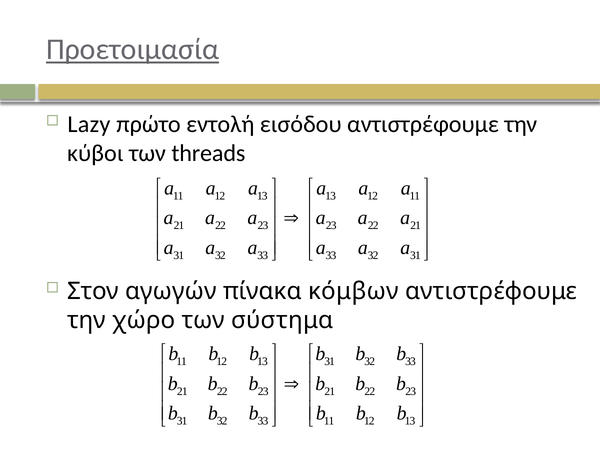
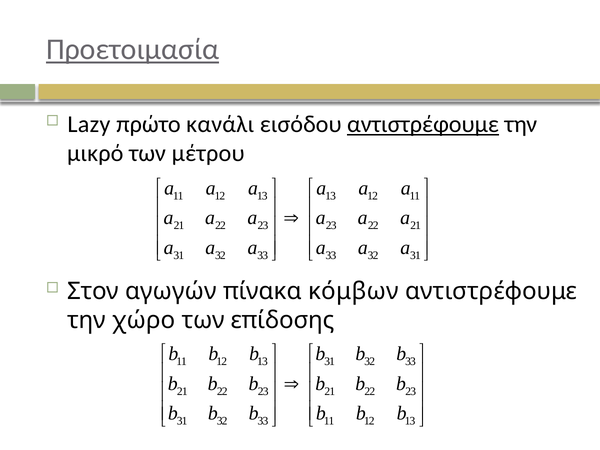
εντολή: εντολή -> κανάλι (220, 124)
αντιστρέφουμε underline: none -> present (423, 124)
κύβοι: κύβοι -> μικρό (95, 153)
threads: threads -> μέτρου (208, 153)
σύστημα: σύστημα -> επίδοσης (283, 320)
